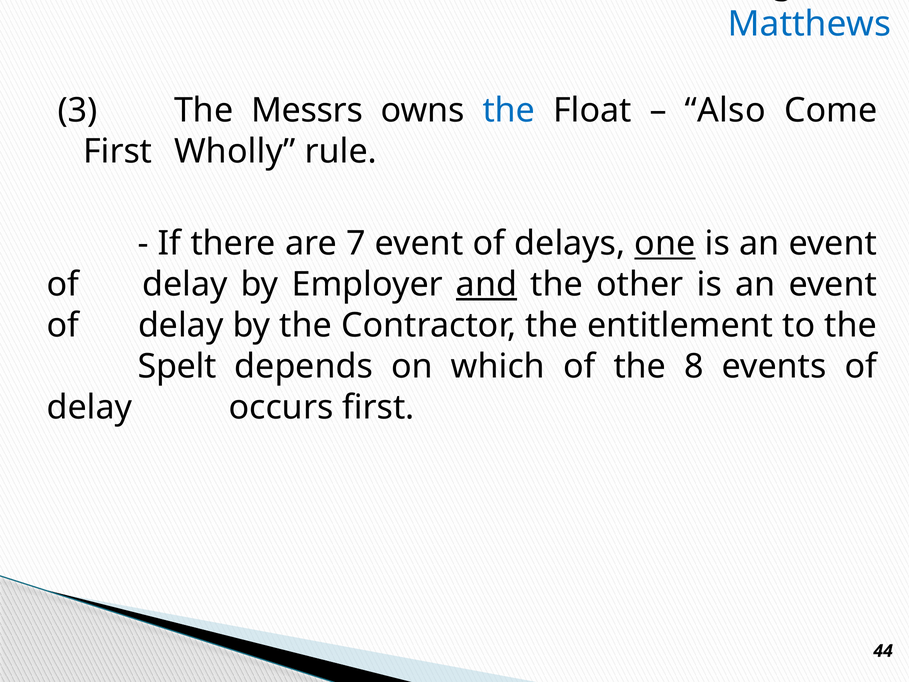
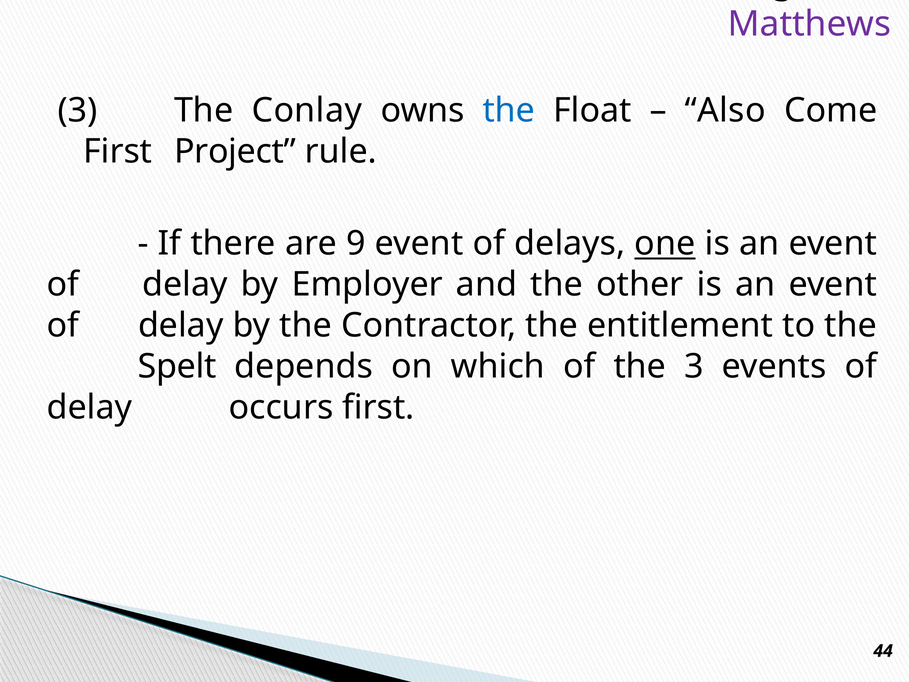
Matthews colour: blue -> purple (810, 24)
Messrs: Messrs -> Conlay (307, 111)
Wholly: Wholly -> Project (235, 152)
7: 7 -> 9 (356, 244)
and underline: present -> none (487, 284)
the 8: 8 -> 3 (694, 366)
